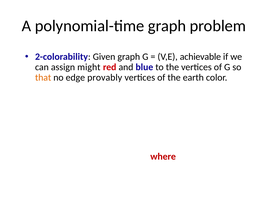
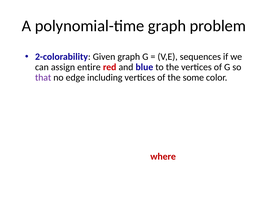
achievable: achievable -> sequences (200, 57)
might: might -> entire (89, 67)
that colour: orange -> purple (43, 78)
provably: provably -> including (105, 78)
earth: earth -> some (193, 78)
